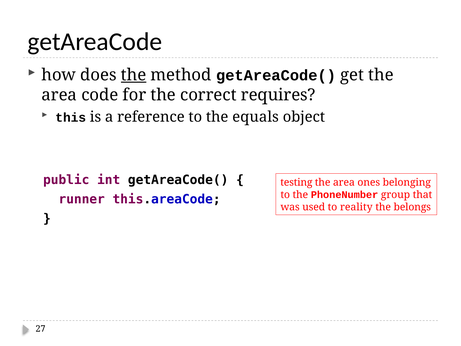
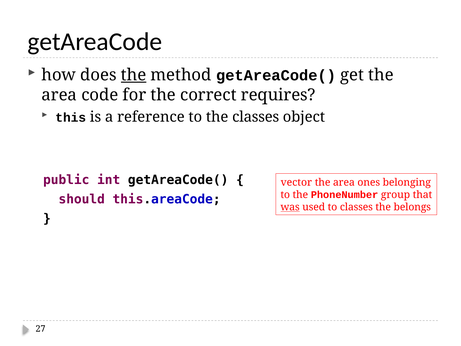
the equals: equals -> classes (256, 117)
testing: testing -> vector (296, 182)
runner: runner -> should (82, 199)
was underline: none -> present (290, 207)
to reality: reality -> classes (356, 207)
